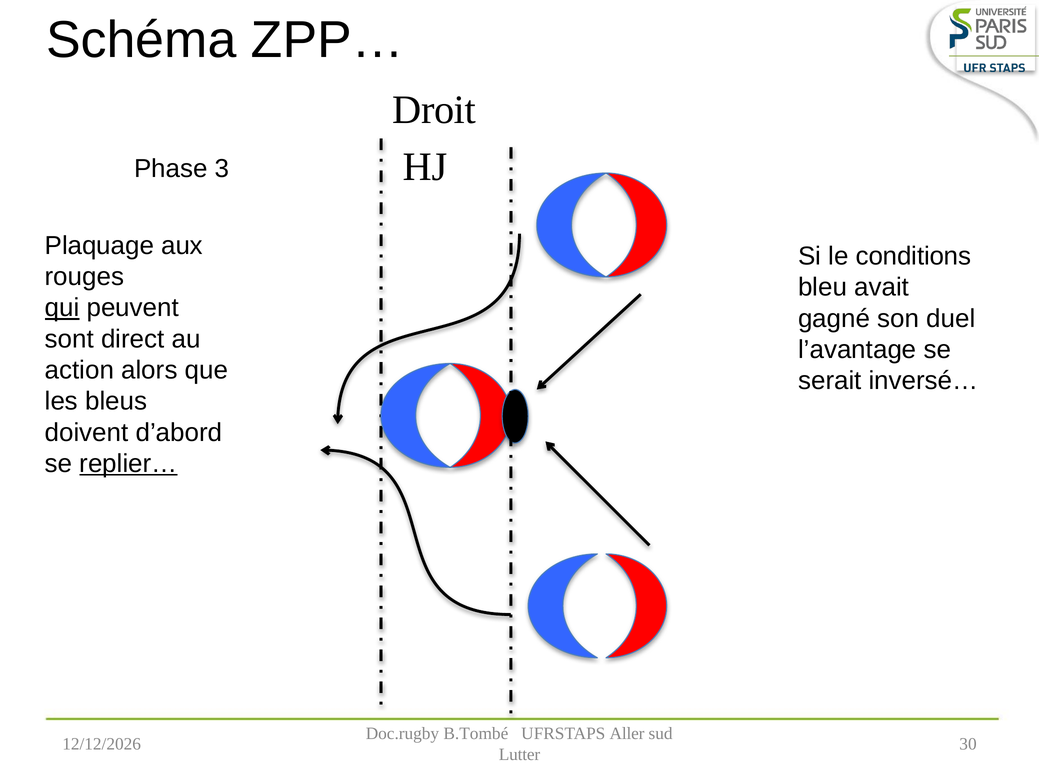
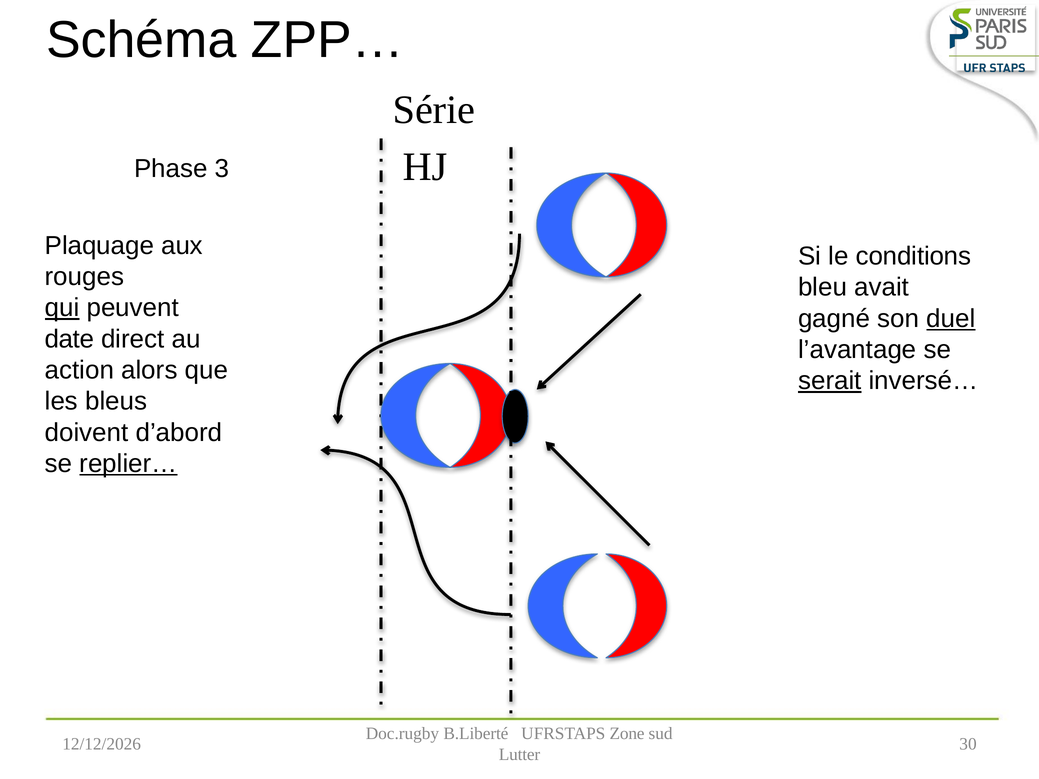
Droit: Droit -> Série (434, 110)
duel underline: none -> present (951, 319)
sont: sont -> date (69, 339)
serait underline: none -> present (830, 381)
B.Tombé: B.Tombé -> B.Liberté (476, 734)
Aller: Aller -> Zone (627, 734)
